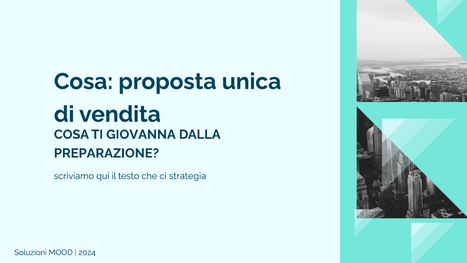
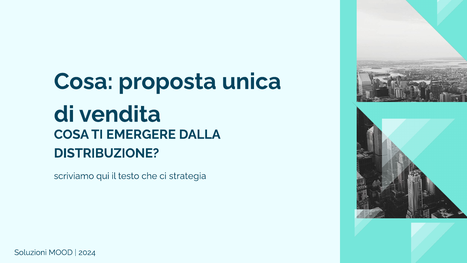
GIOVANNA: GIOVANNA -> EMERGERE (141, 134)
PREPARAZIONE: PREPARAZIONE -> DISTRIBUZIONE (106, 153)
